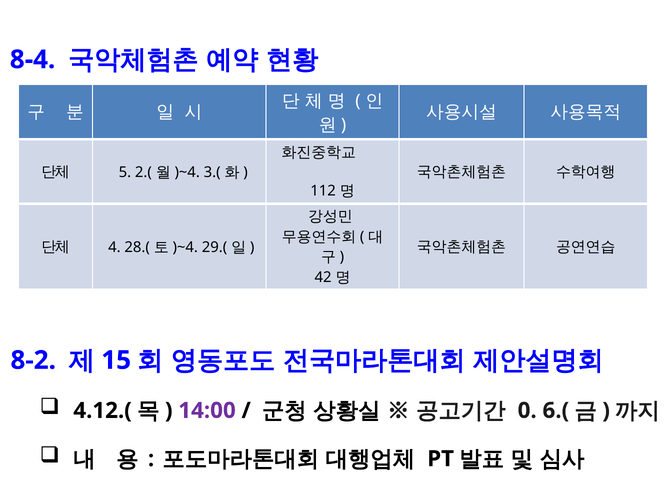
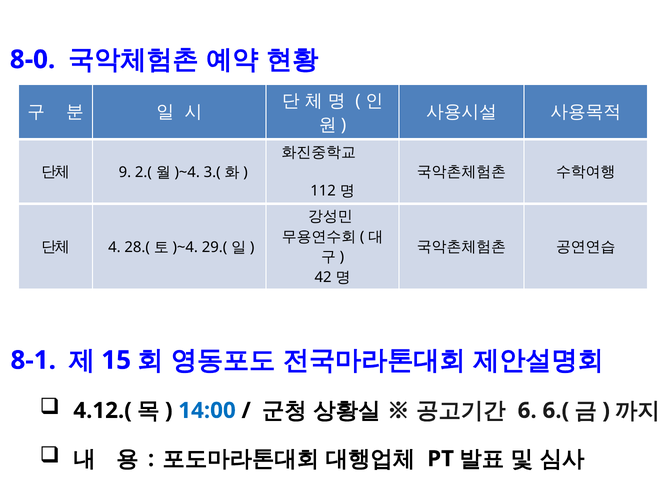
8-4: 8-4 -> 8-0 (33, 60)
5: 5 -> 9 (125, 172)
8-2: 8-2 -> 8-1 (33, 360)
14:00 colour: purple -> blue (207, 411)
0: 0 -> 6 (527, 411)
